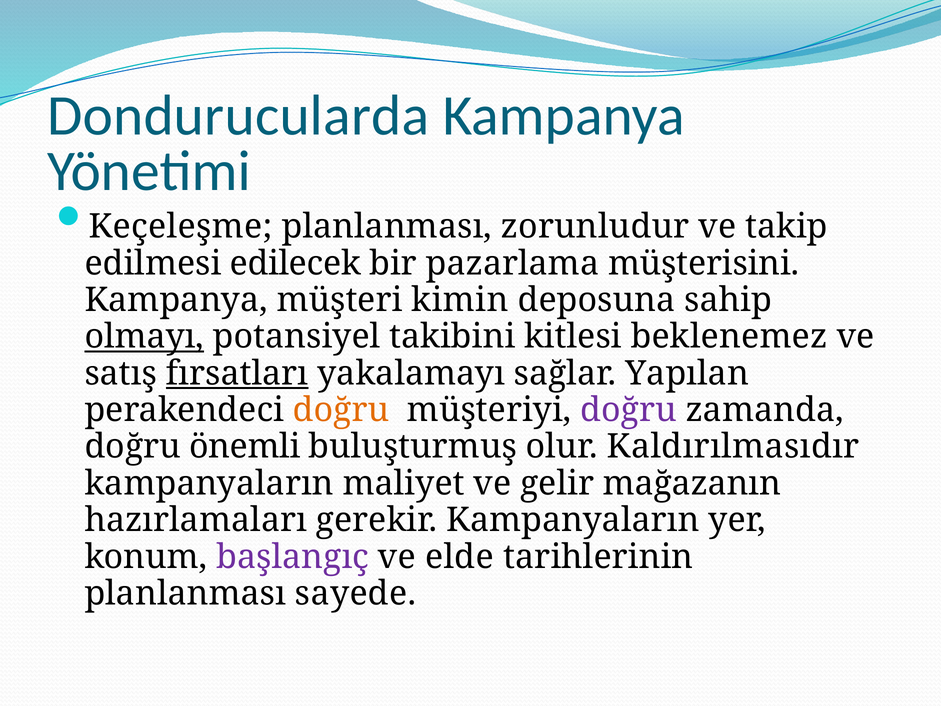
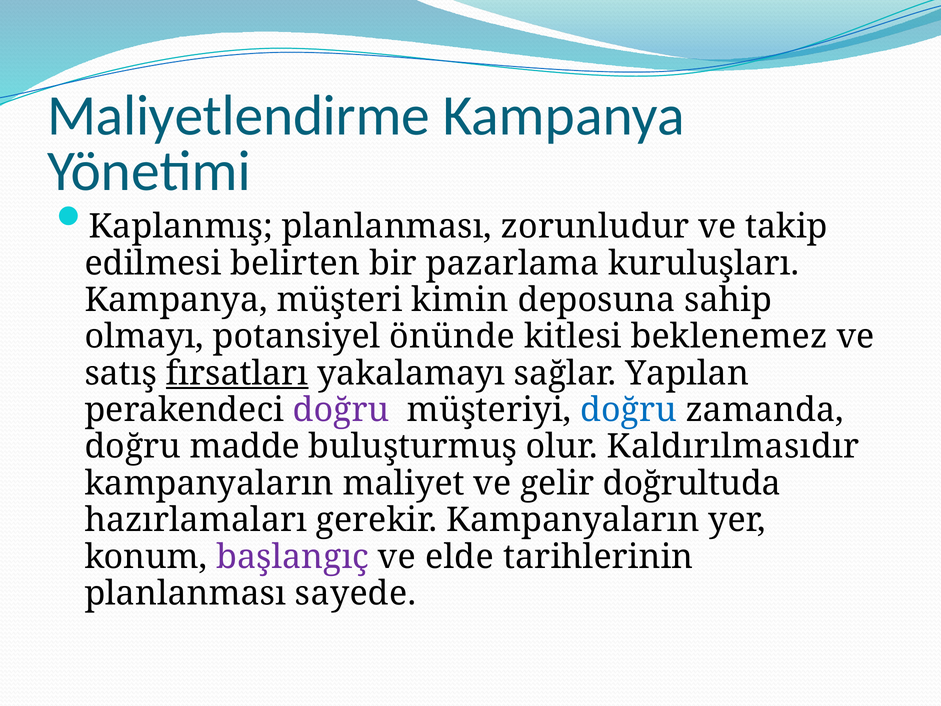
Dondurucularda: Dondurucularda -> Maliyetlendirme (238, 116)
Keçeleşme: Keçeleşme -> Kaplanmış (181, 227)
edilecek: edilecek -> belirten (295, 263)
müşterisini: müşterisini -> kuruluşları (704, 263)
olmayı underline: present -> none (144, 337)
takibini: takibini -> önünde (452, 337)
doğru colour: orange -> purple (341, 410)
doğru colour: purple -> blue (628, 410)
önemli: önemli -> madde (245, 447)
mağazanın: mağazanın -> doğrultuda (692, 483)
